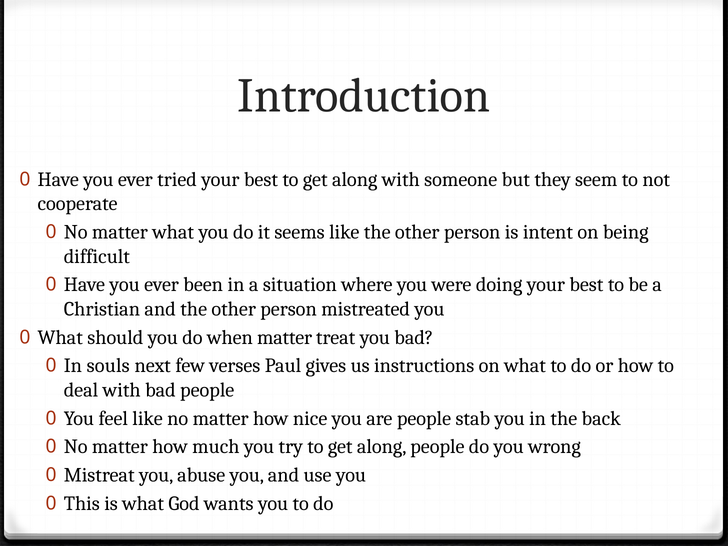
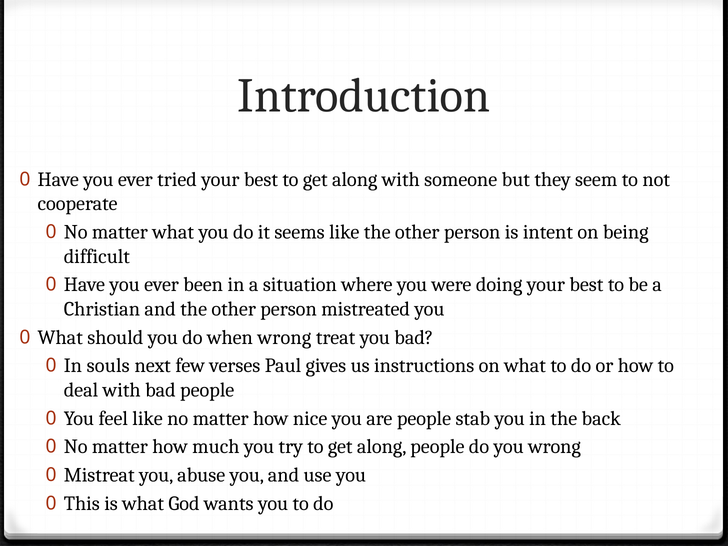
when matter: matter -> wrong (284, 337)
